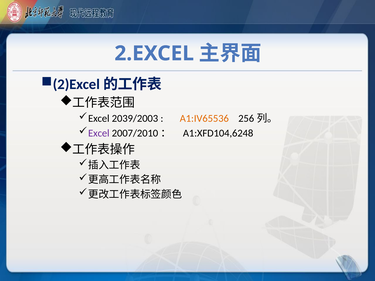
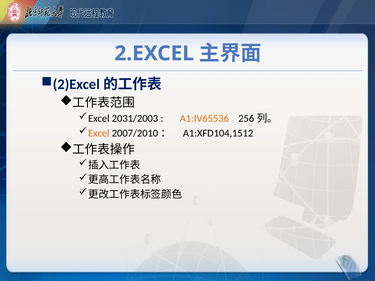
2039/2003: 2039/2003 -> 2031/2003 (135, 119)
Excel colour: purple -> orange (99, 133)
A1:XFD104,6248: A1:XFD104,6248 -> A1:XFD104,1512 (218, 133)
